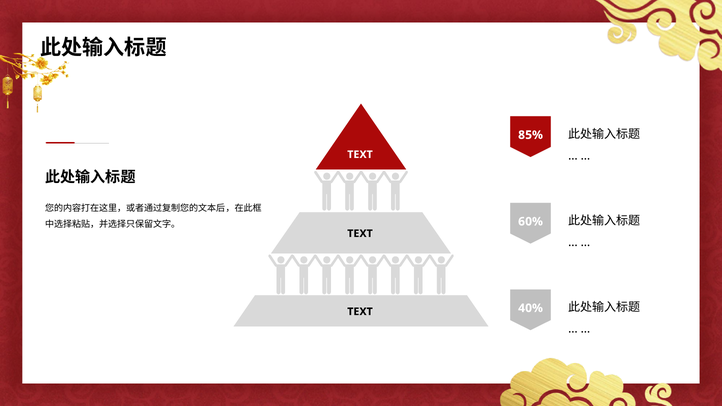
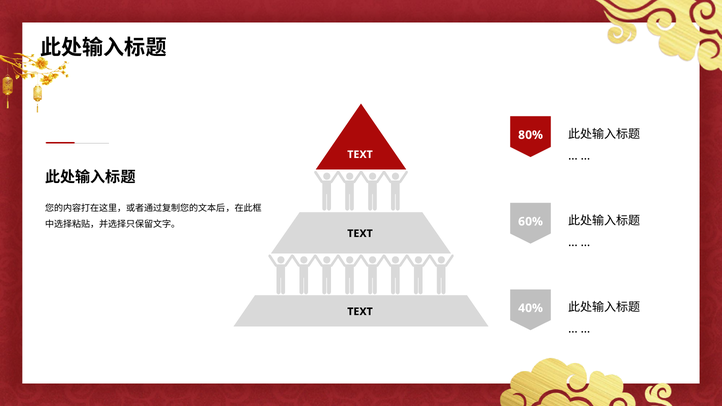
8 5%: 5% -> 0% (534, 135)
